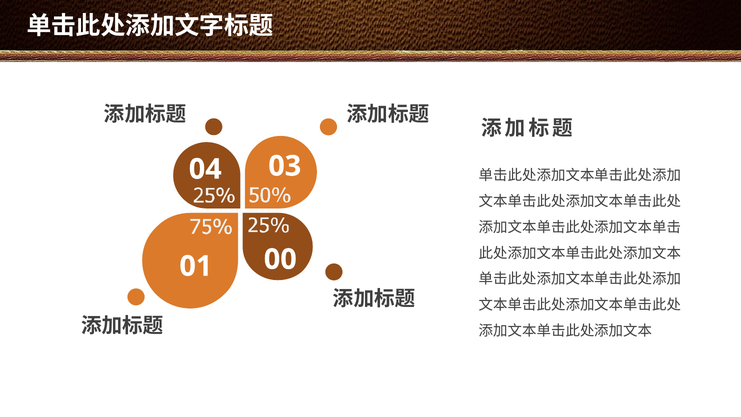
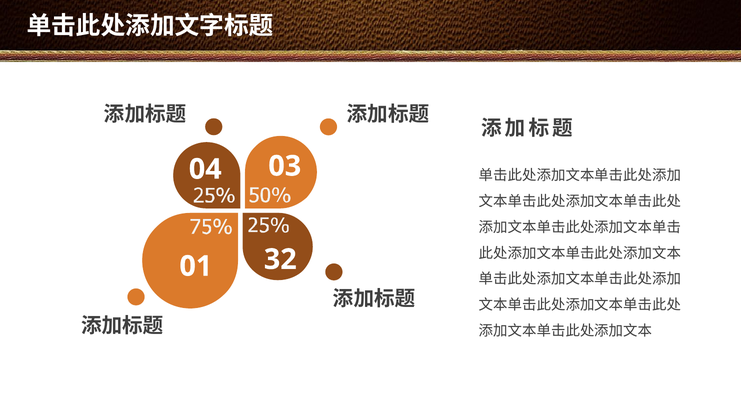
00: 00 -> 32 (280, 259)
